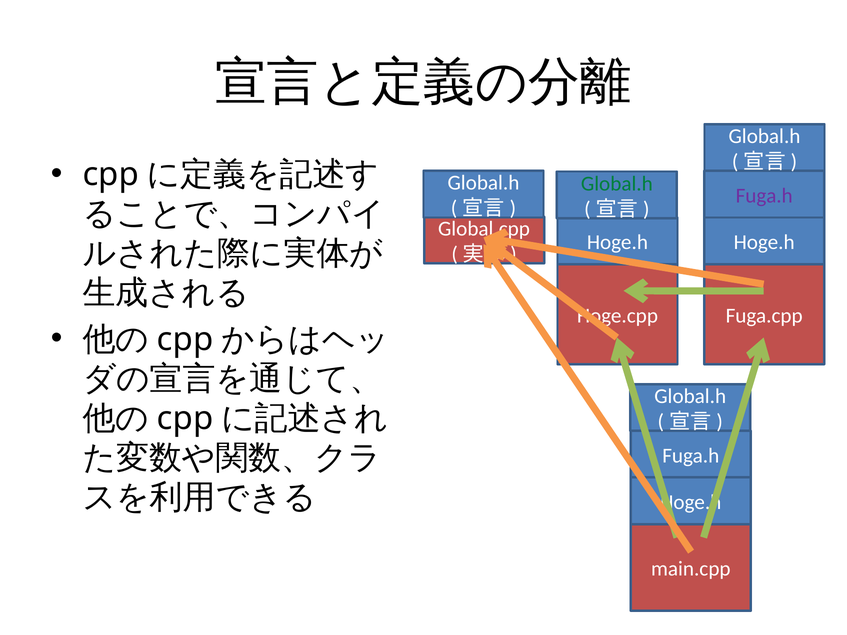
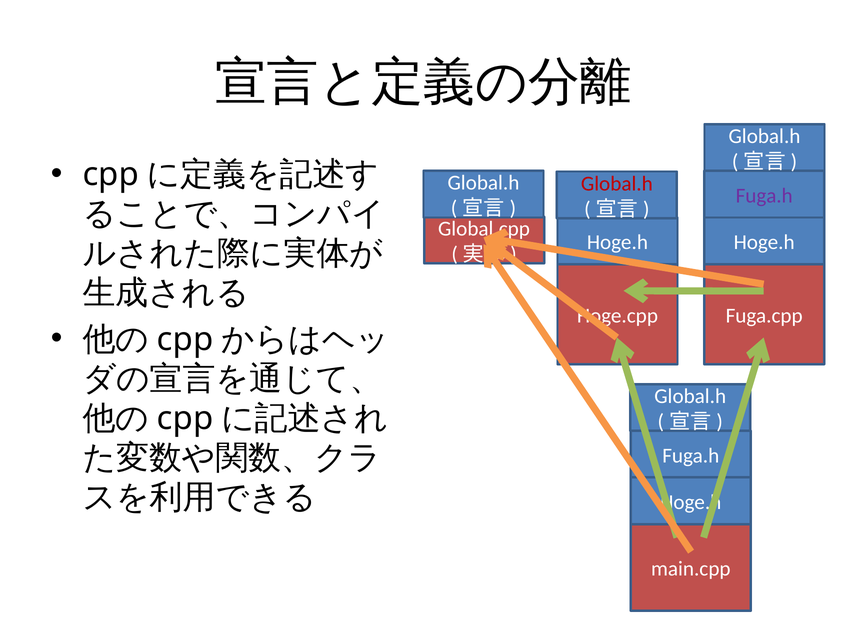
Global.h colour: green -> red (617, 184)
